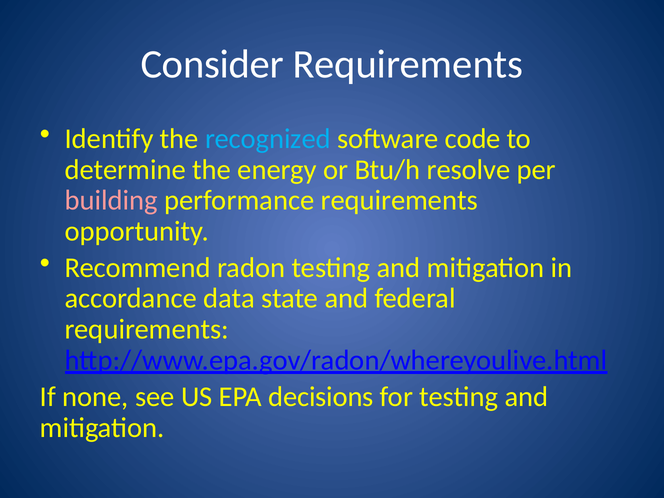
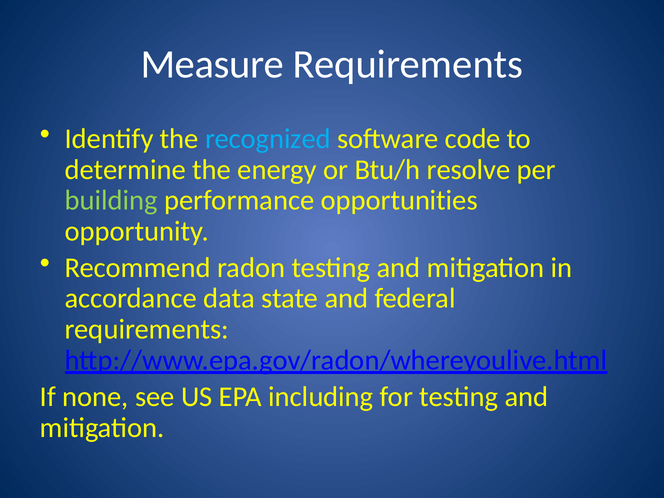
Consider: Consider -> Measure (212, 64)
building colour: pink -> light green (111, 200)
performance requirements: requirements -> opportunities (399, 200)
decisions: decisions -> including (321, 397)
